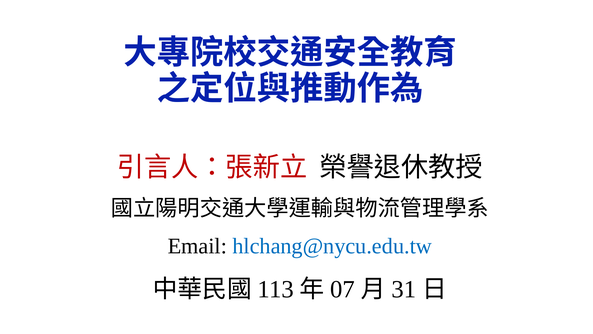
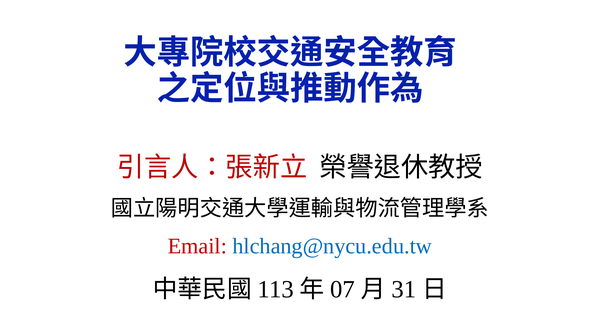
Email colour: black -> red (197, 246)
